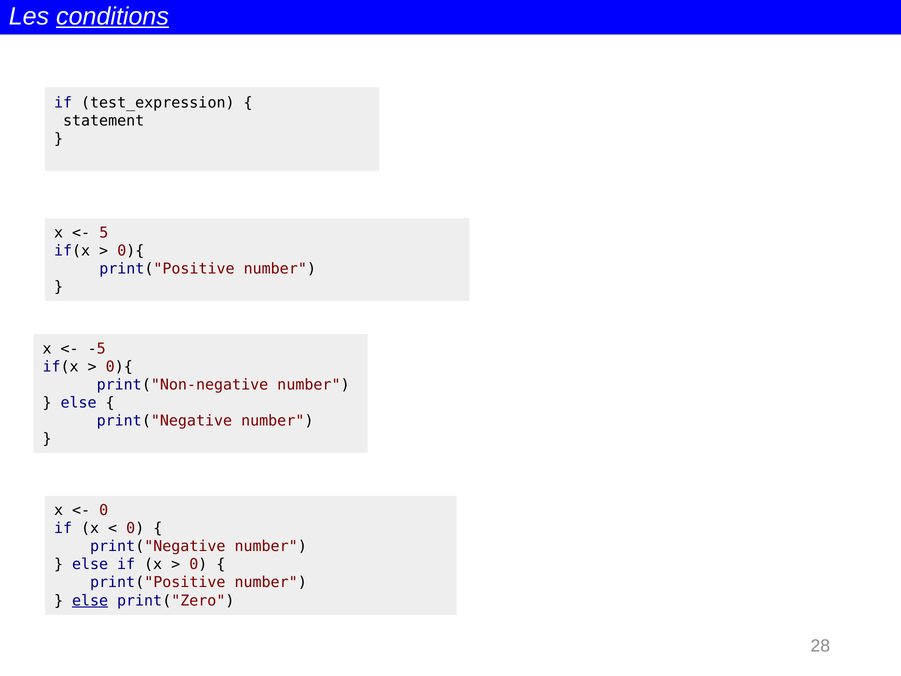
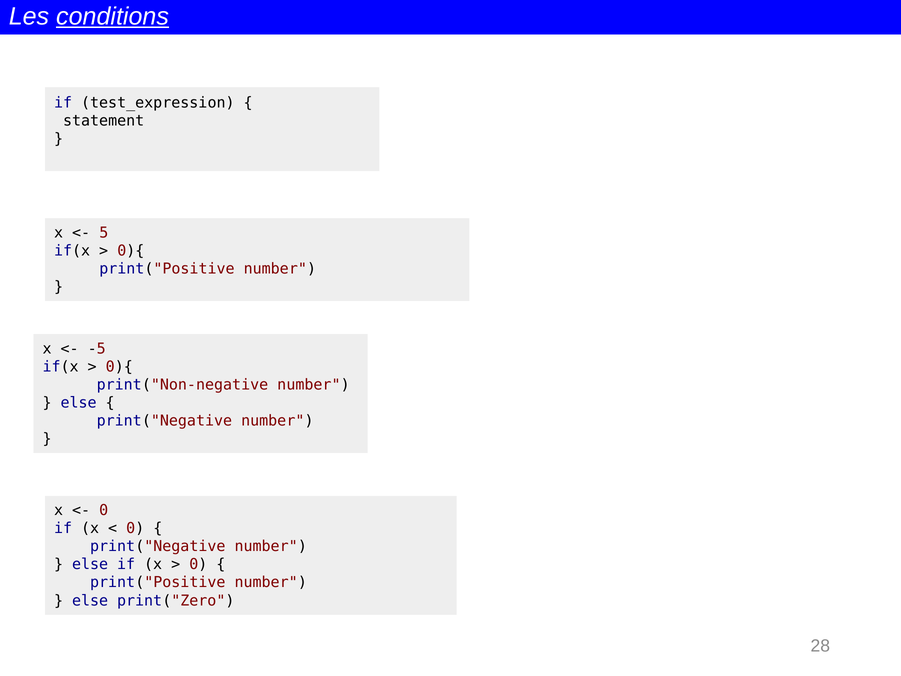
else underline: present -> none (90, 600)
